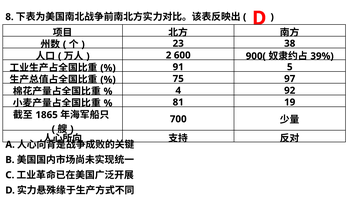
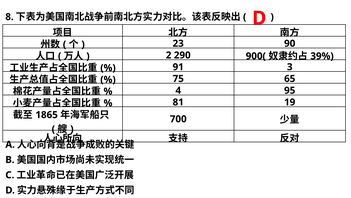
38: 38 -> 90 (290, 43)
600: 600 -> 290 (182, 55)
5: 5 -> 3 (290, 67)
97: 97 -> 65 (290, 79)
92: 92 -> 95 (290, 90)
